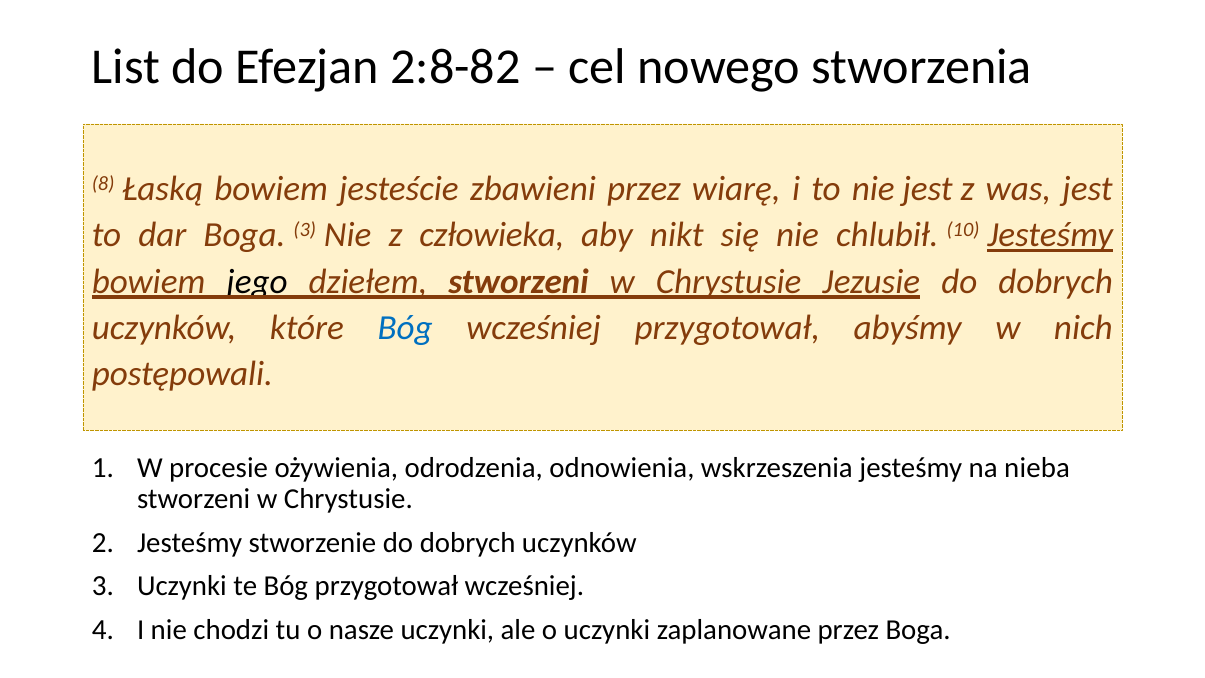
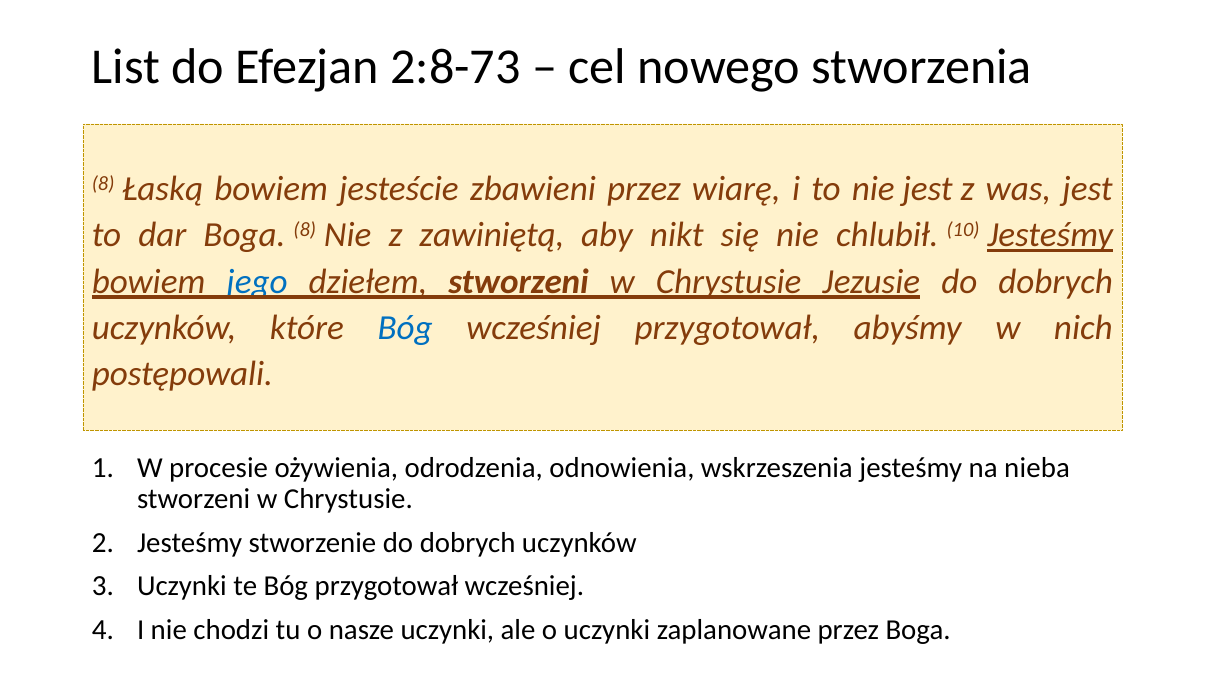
2:8-82: 2:8-82 -> 2:8-73 (456, 67)
Boga 3: 3 -> 8 (305, 230)
człowieka: człowieka -> zawiniętą (492, 235)
jego colour: black -> blue (257, 282)
